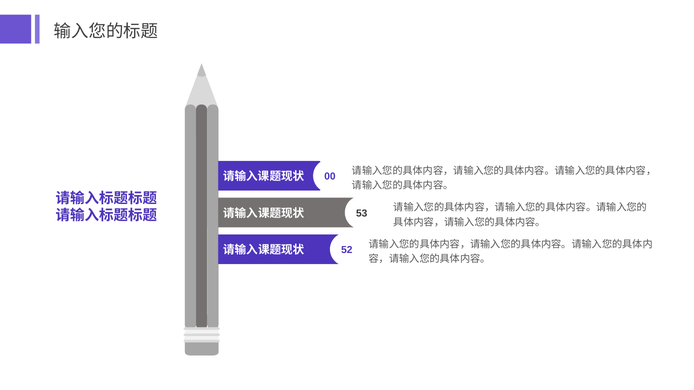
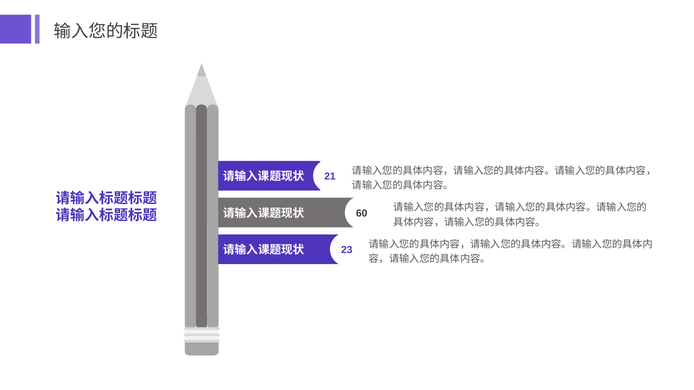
00: 00 -> 21 (330, 177)
53: 53 -> 60 (362, 213)
52: 52 -> 23 (347, 250)
